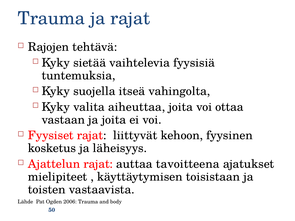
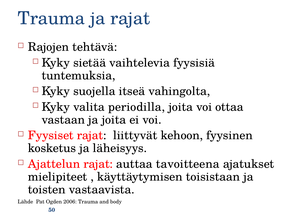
aiheuttaa: aiheuttaa -> periodilla (137, 107)
